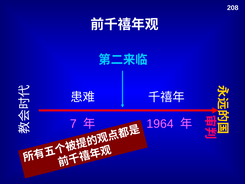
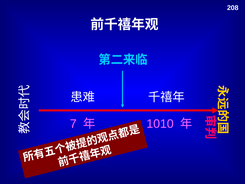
1964: 1964 -> 1010 (160, 124)
